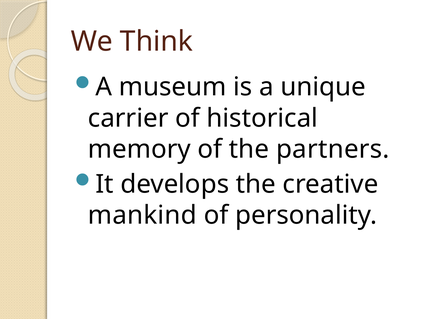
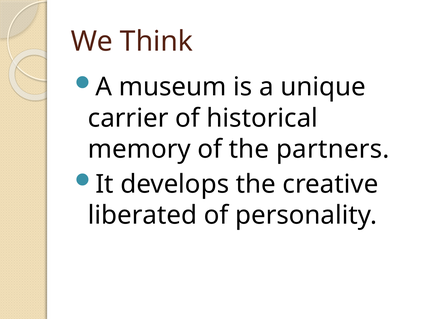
mankind: mankind -> liberated (142, 215)
